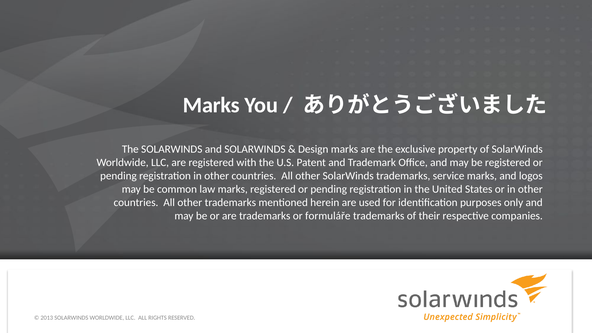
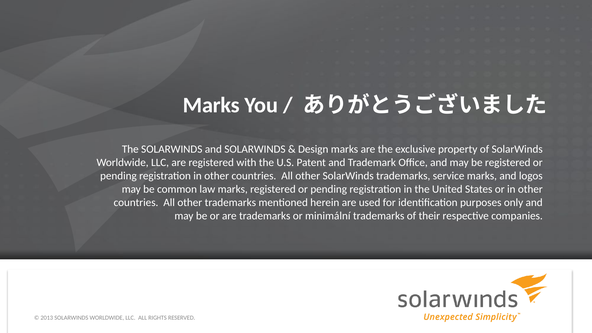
formuláře: formuláře -> minimální (328, 216)
